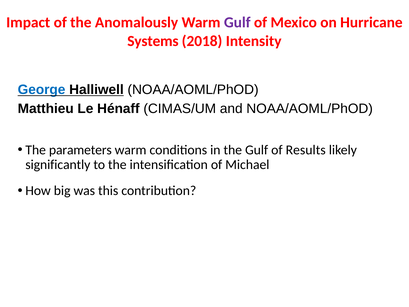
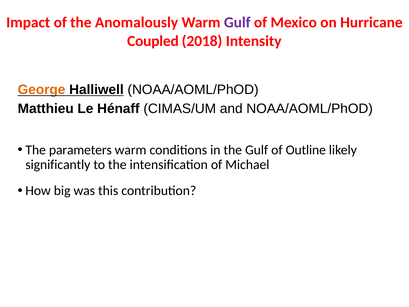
Systems: Systems -> Coupled (153, 41)
George colour: blue -> orange (42, 90)
Results: Results -> Outline (306, 150)
